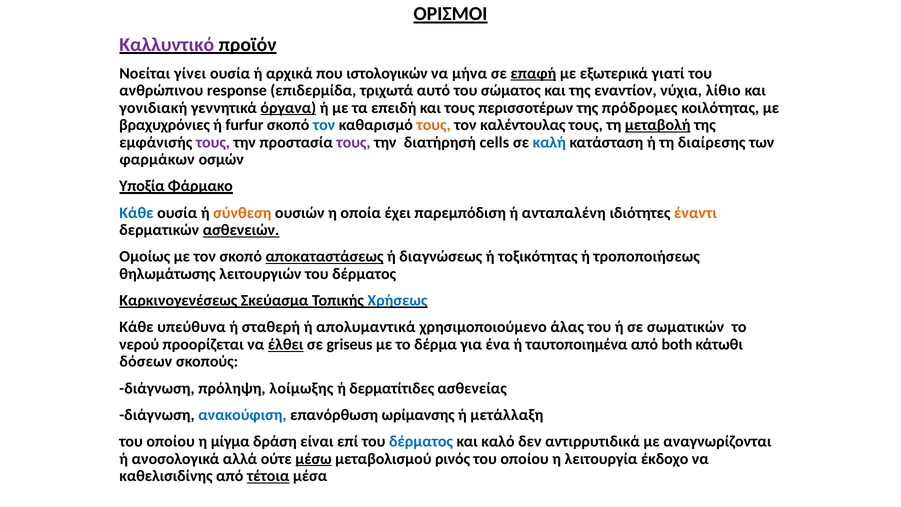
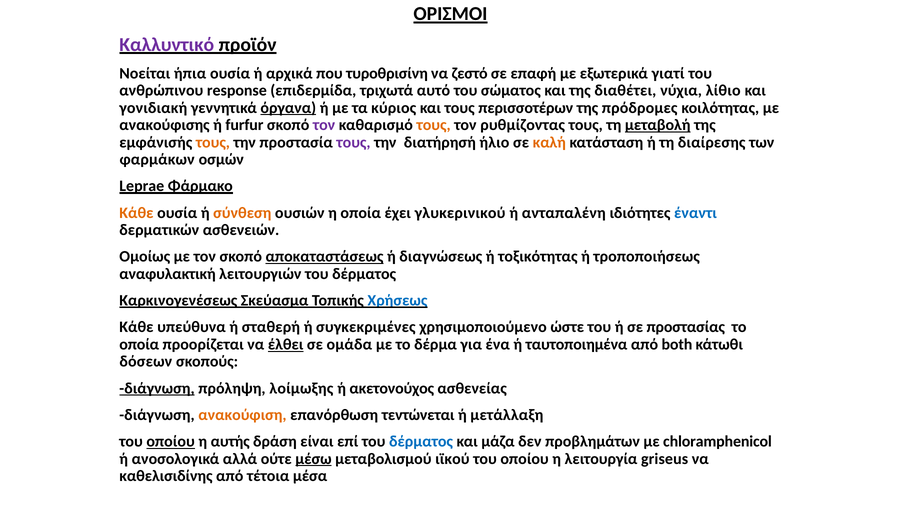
γίνει: γίνει -> ήπια (190, 73)
ιστολογικών: ιστολογικών -> τυροθρισίνη (387, 73)
μήνα: μήνα -> ζεστό (470, 73)
επαφή underline: present -> none (533, 73)
εναντίον: εναντίον -> διαθέτει (625, 90)
επειδή: επειδή -> κύριος (394, 108)
βραχυχρόνιες: βραχυχρόνιες -> ανακούφισης (164, 125)
τον colour: blue -> purple (324, 125)
καλέντουλας: καλέντουλας -> ρυθμίζοντας (523, 125)
τους colour: purple -> orange (213, 142)
cells: cells -> ήλιο (494, 142)
καλή colour: blue -> orange (549, 142)
Υποξία: Υποξία -> Leprae (142, 186)
Κάθε colour: blue -> orange (136, 213)
παρεμπόδιση: παρεμπόδιση -> γλυκερινικού (460, 213)
έναντι colour: orange -> blue (695, 213)
ασθενειών underline: present -> none (241, 230)
θηλωμάτωσης: θηλωμάτωσης -> αναφυλακτική (168, 274)
απολυμαντικά: απολυμαντικά -> συγκεκριμένες (366, 327)
άλας: άλας -> ώστε (567, 327)
σωματικών: σωματικών -> προστασίας (686, 327)
νερού: νερού -> οποία (139, 344)
griseus: griseus -> ομάδα (349, 344)
διάγνωση underline: none -> present (157, 388)
δερματίτιδες: δερματίτιδες -> ακετονούχος (392, 388)
ανακούφιση colour: blue -> orange (242, 415)
ωρίμανσης: ωρίμανσης -> τεντώνεται (418, 415)
οποίου underline: none -> present (171, 441)
μίγμα: μίγμα -> αυτής (230, 441)
καλό: καλό -> μάζα (498, 441)
αντιρρυτιδικά: αντιρρυτιδικά -> προβλημάτων (593, 441)
αναγνωρίζονται: αναγνωρίζονται -> chloramphenicol (717, 441)
ρινός: ρινός -> ιϊκού (452, 459)
έκδοχο: έκδοχο -> griseus (665, 459)
τέτοια underline: present -> none (268, 476)
